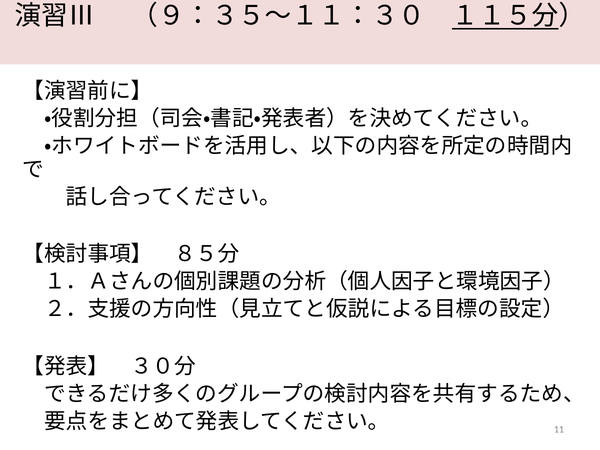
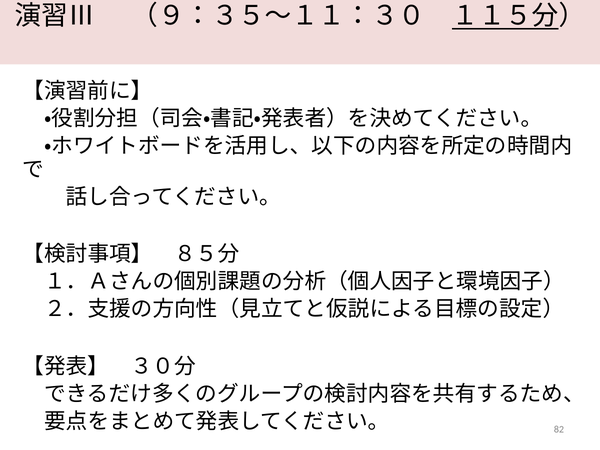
11: 11 -> 82 (559, 430)
